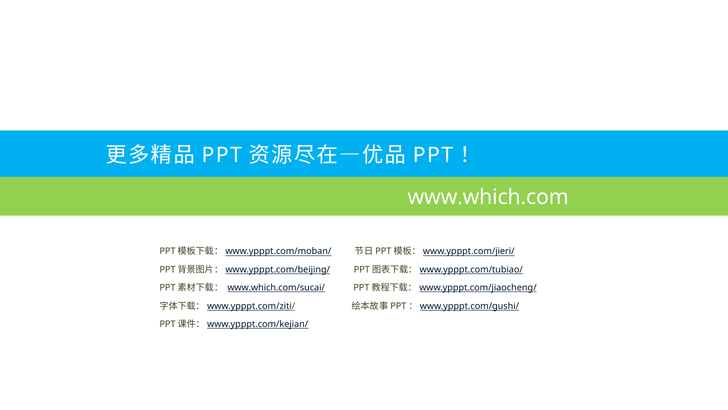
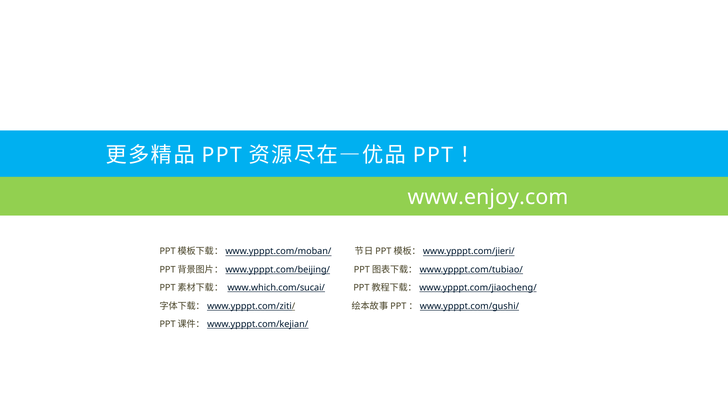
www.which.com: www.which.com -> www.enjoy.com (488, 197)
